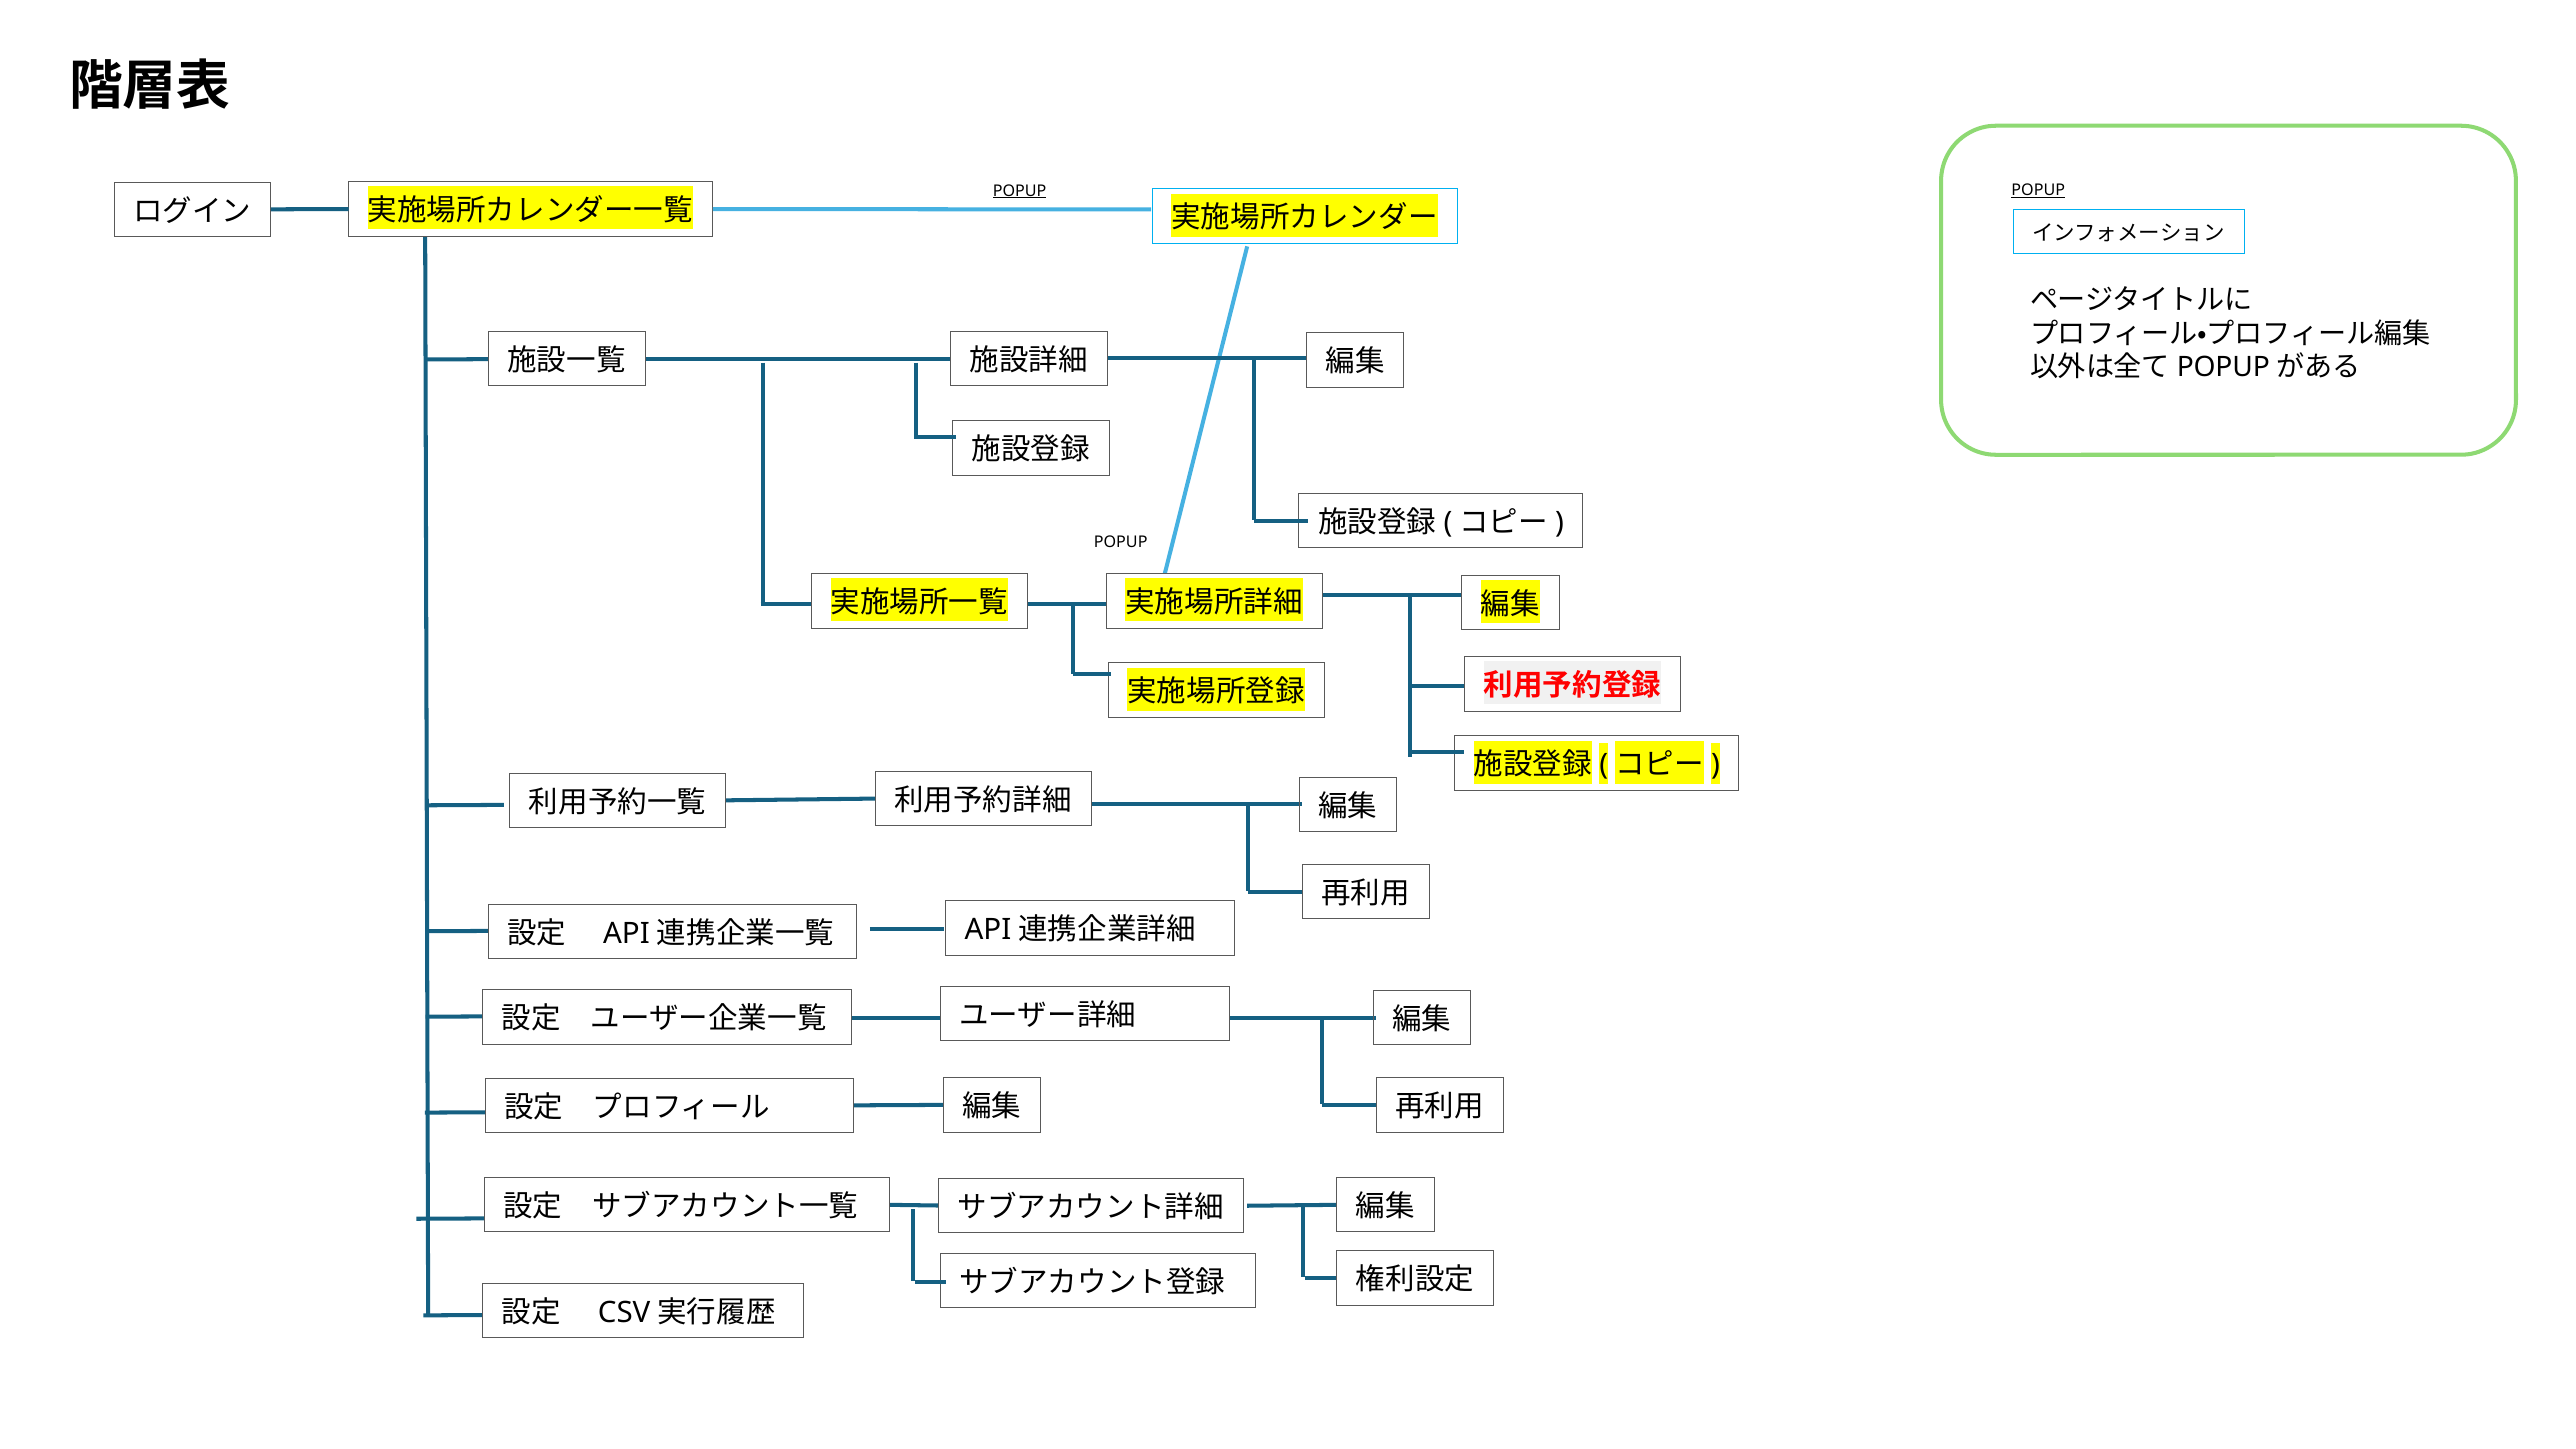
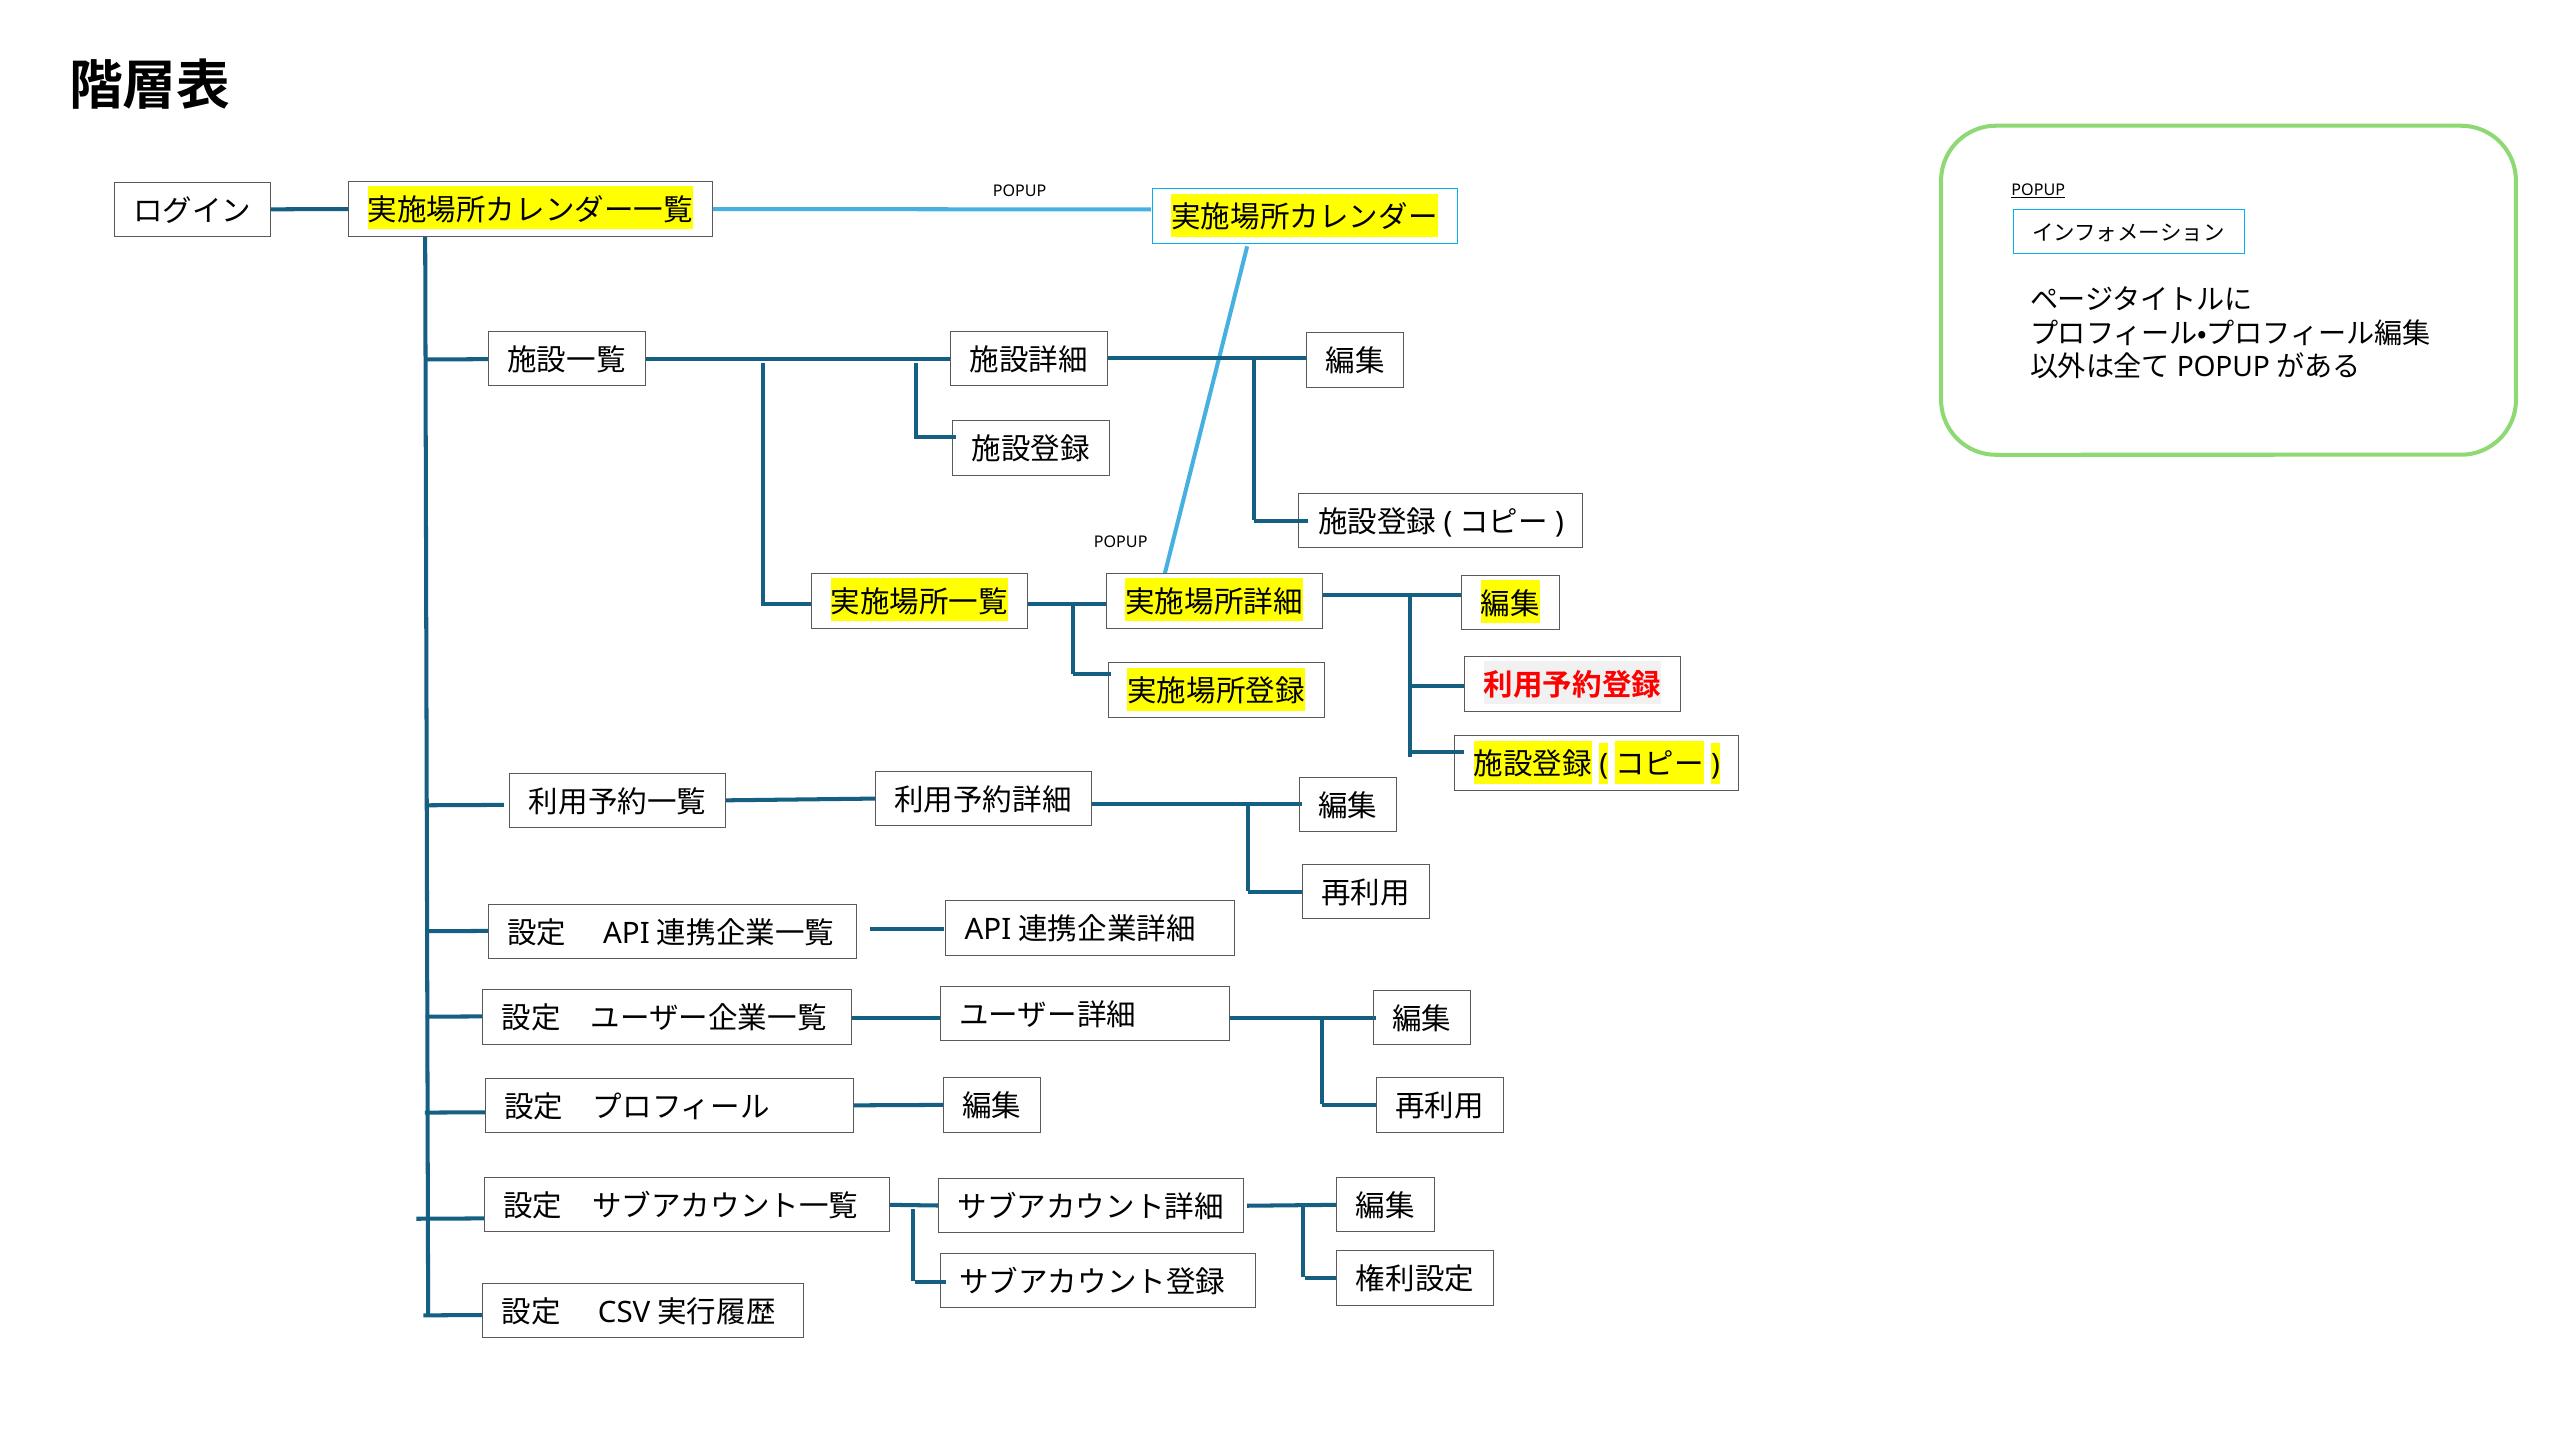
POPUP underline: present -> none (1020, 191)
